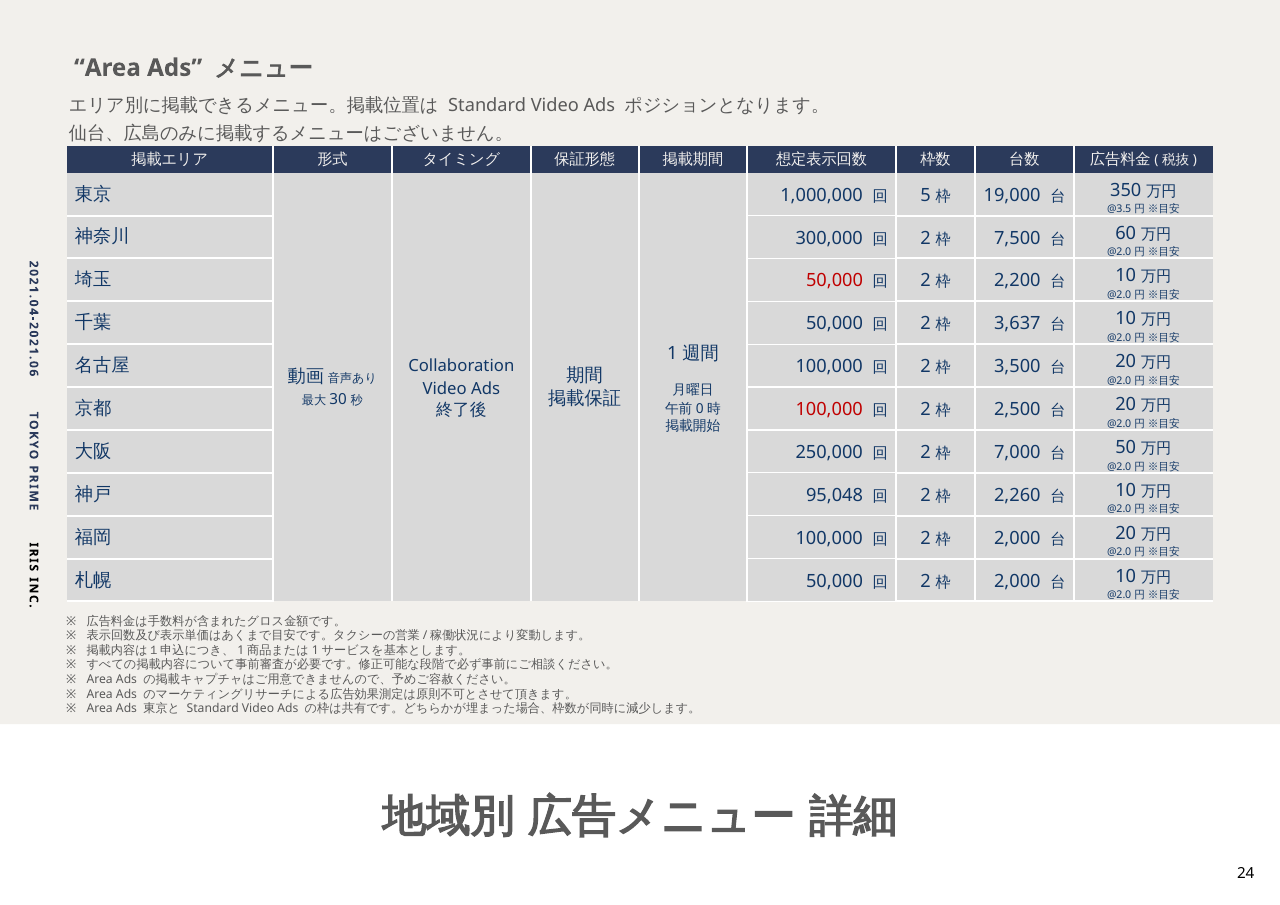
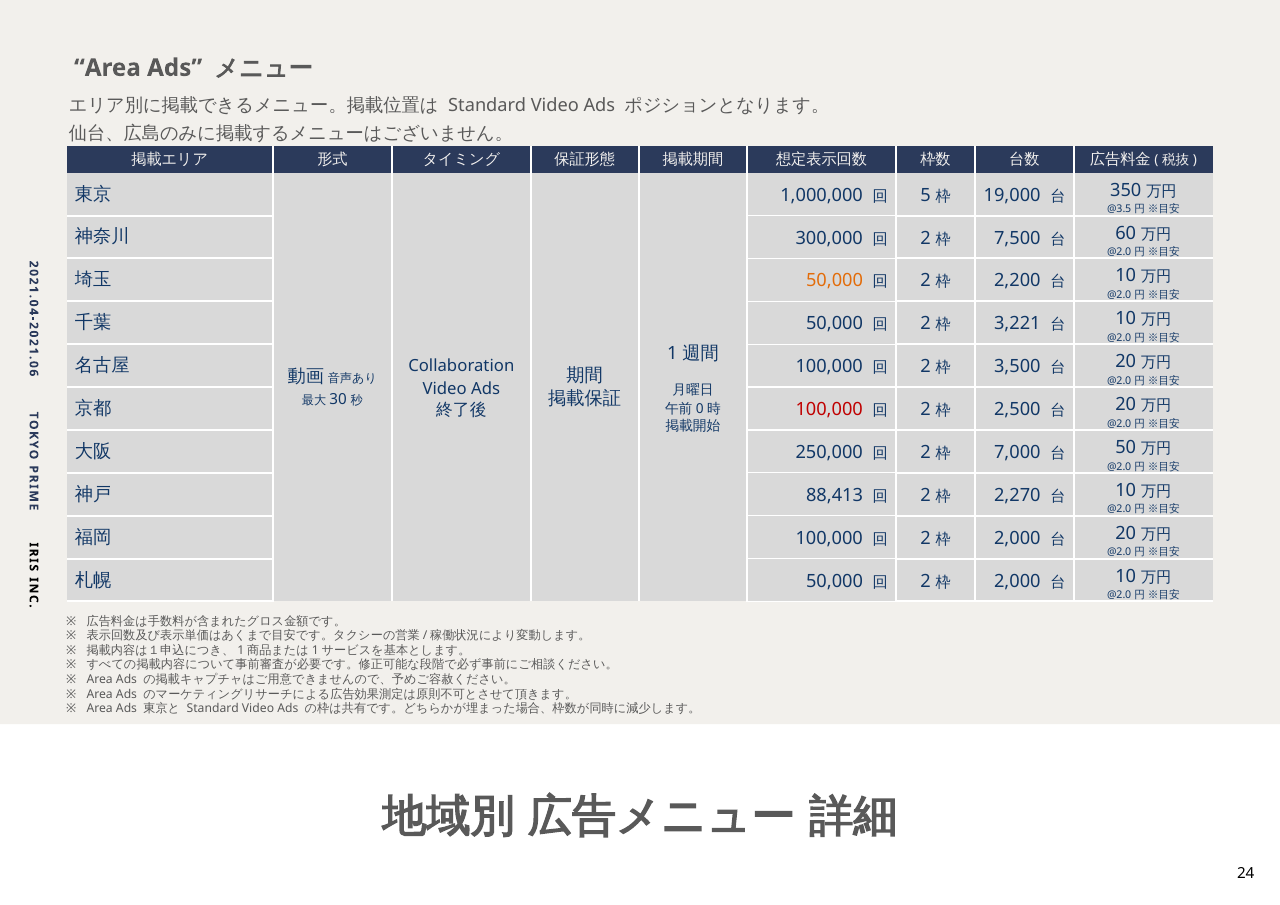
50,000 colour: red -> orange (835, 281)
3,637: 3,637 -> 3,221 (1017, 324)
95,048: 95,048 -> 88,413 (835, 495)
2,260: 2,260 -> 2,270 (1017, 495)
